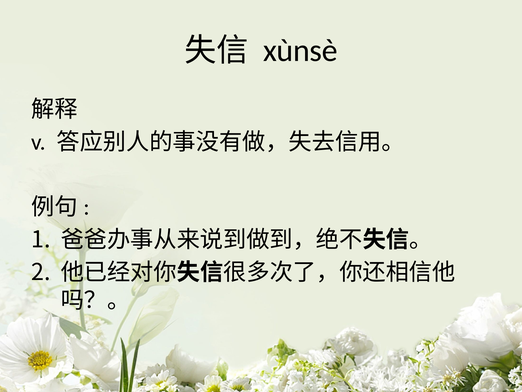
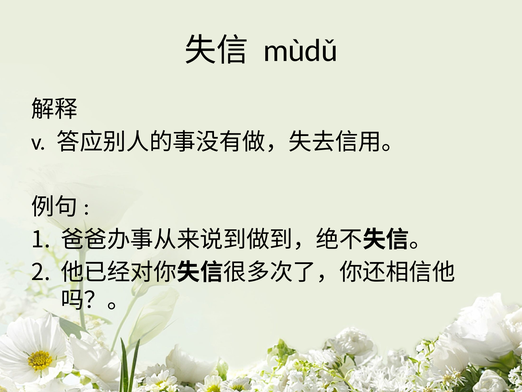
xùnsè: xùnsè -> mùdǔ (300, 51)
